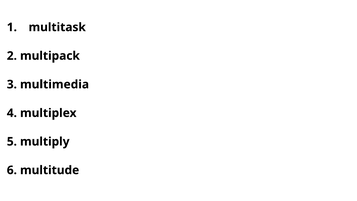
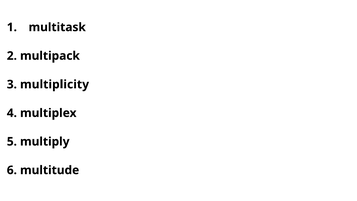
multimedia: multimedia -> multiplicity (55, 84)
